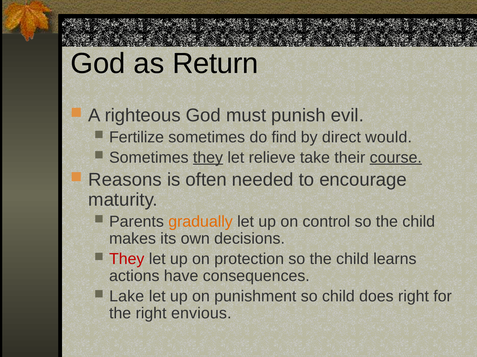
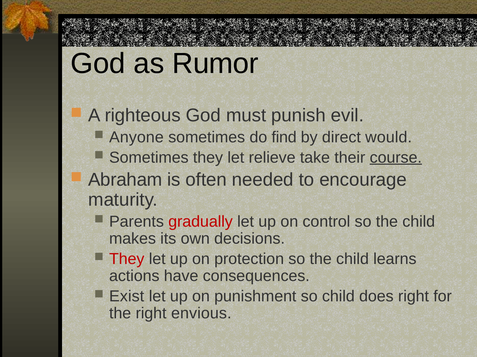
Return: Return -> Rumor (215, 64)
Fertilize: Fertilize -> Anyone (136, 137)
they underline: present -> none (208, 158)
Reasons: Reasons -> Abraham (125, 180)
gradually colour: orange -> red (201, 222)
Lake: Lake -> Exist (127, 297)
